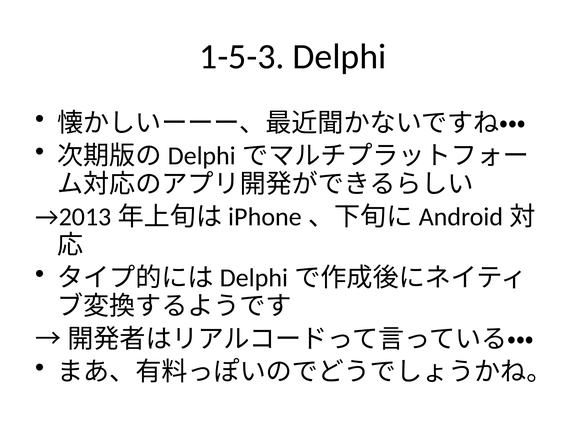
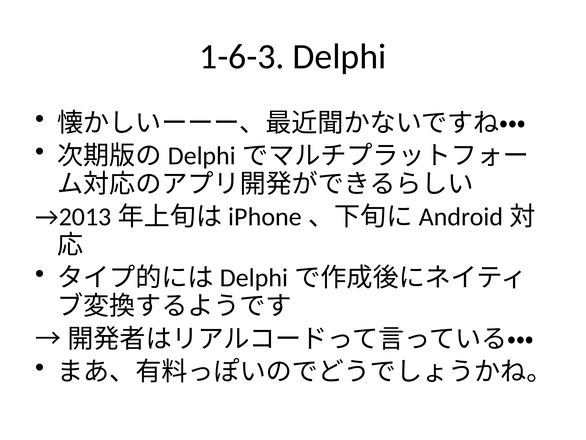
1-5-3: 1-5-3 -> 1-6-3 (242, 57)
